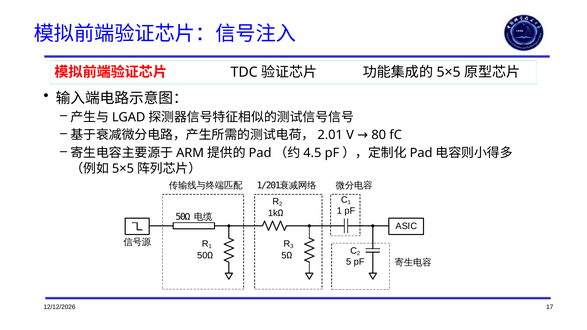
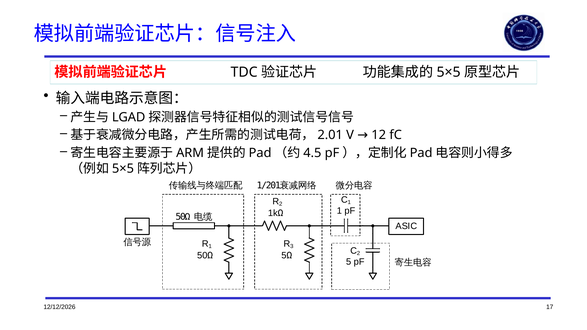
80: 80 -> 12 (379, 135)
